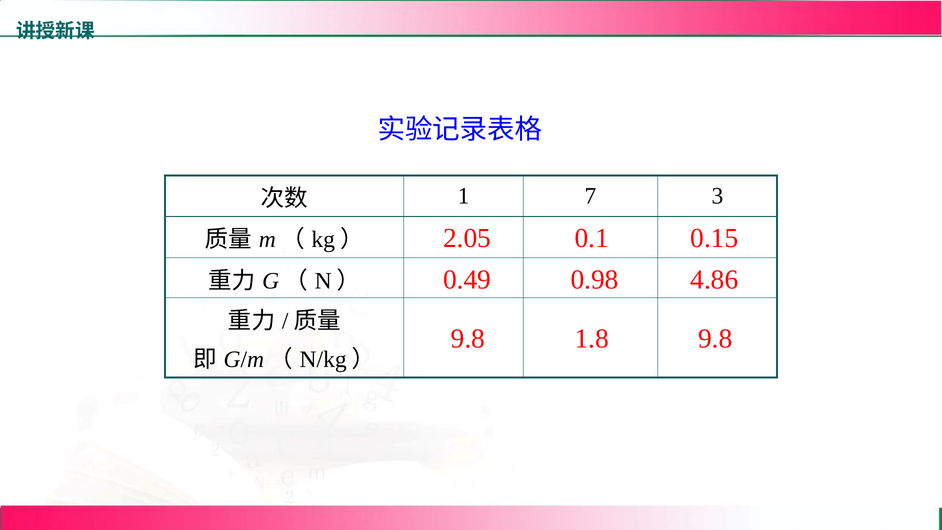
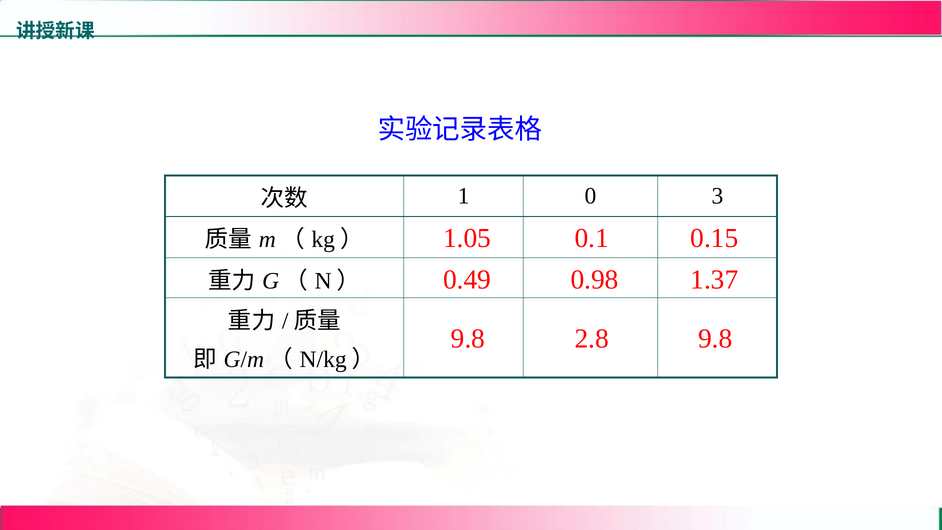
7: 7 -> 0 (590, 196)
2.05: 2.05 -> 1.05 (467, 238)
4.86: 4.86 -> 1.37 (714, 280)
1.8: 1.8 -> 2.8 (592, 338)
